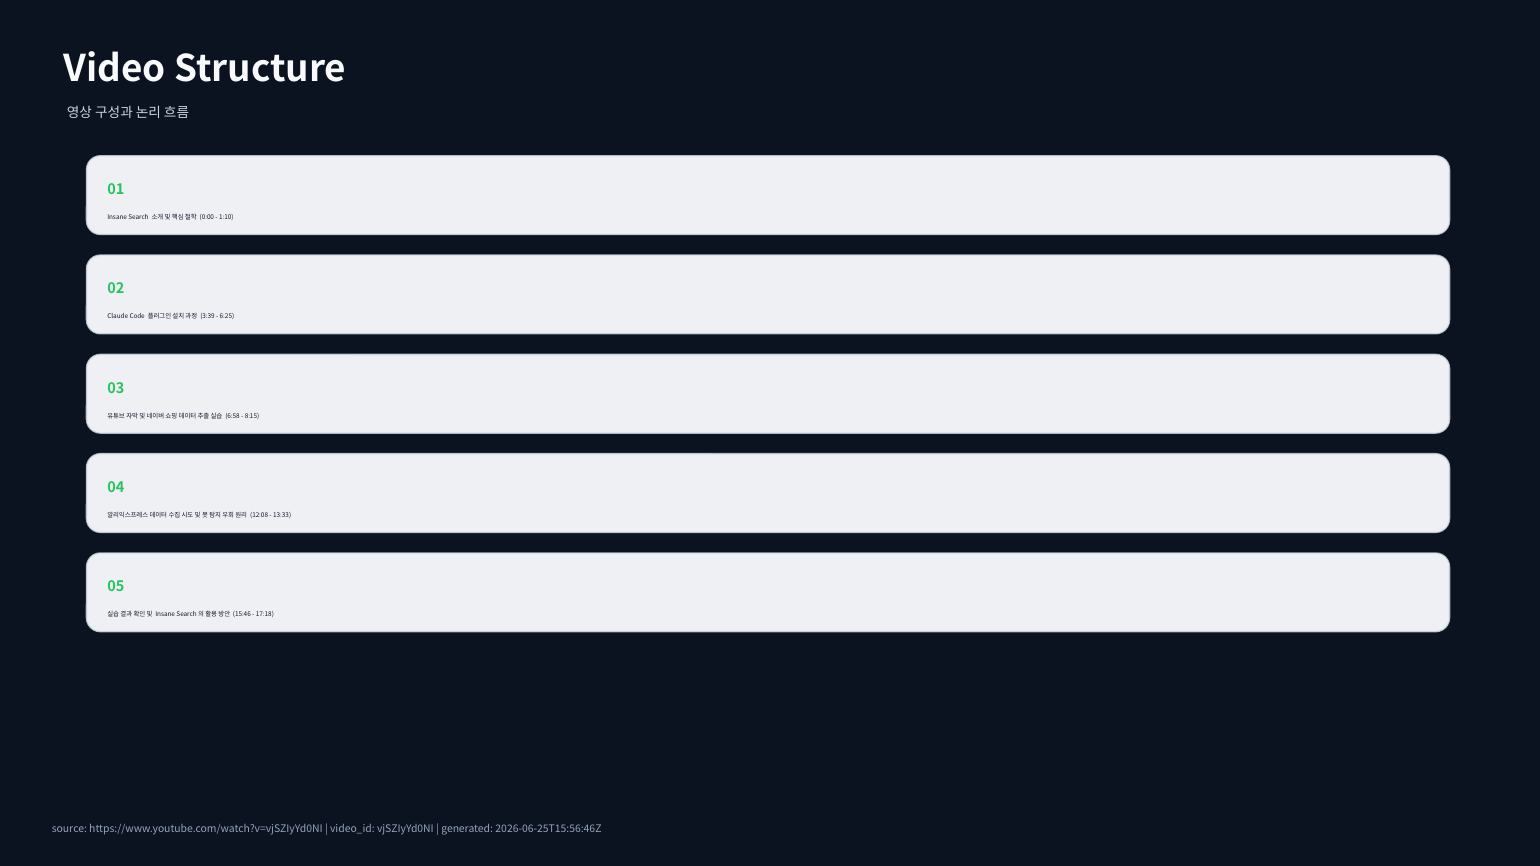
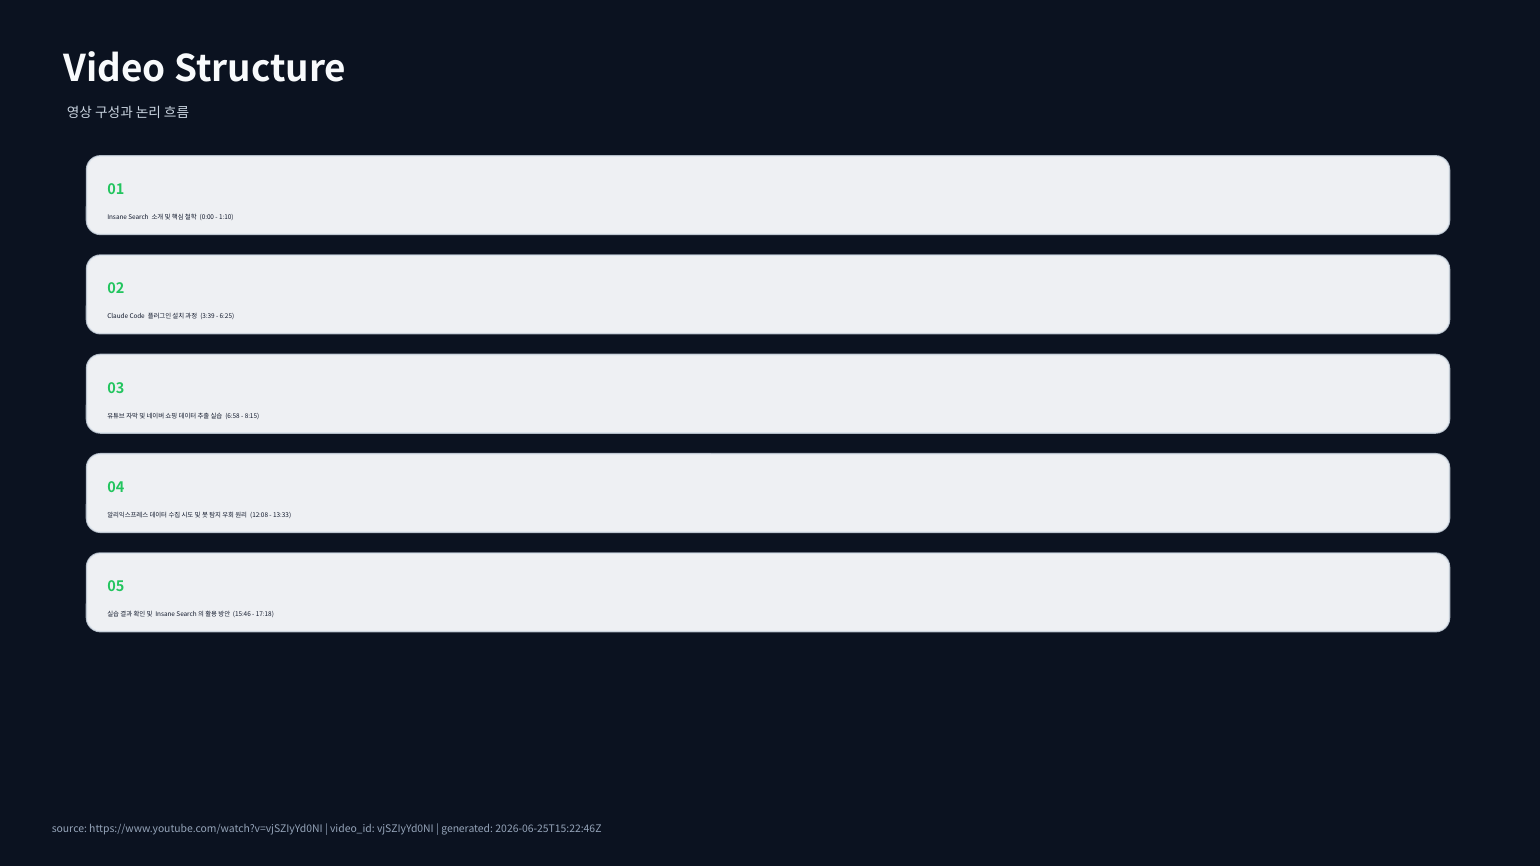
2026-06-25T15:56:46Z: 2026-06-25T15:56:46Z -> 2026-06-25T15:22:46Z (549, 829)
